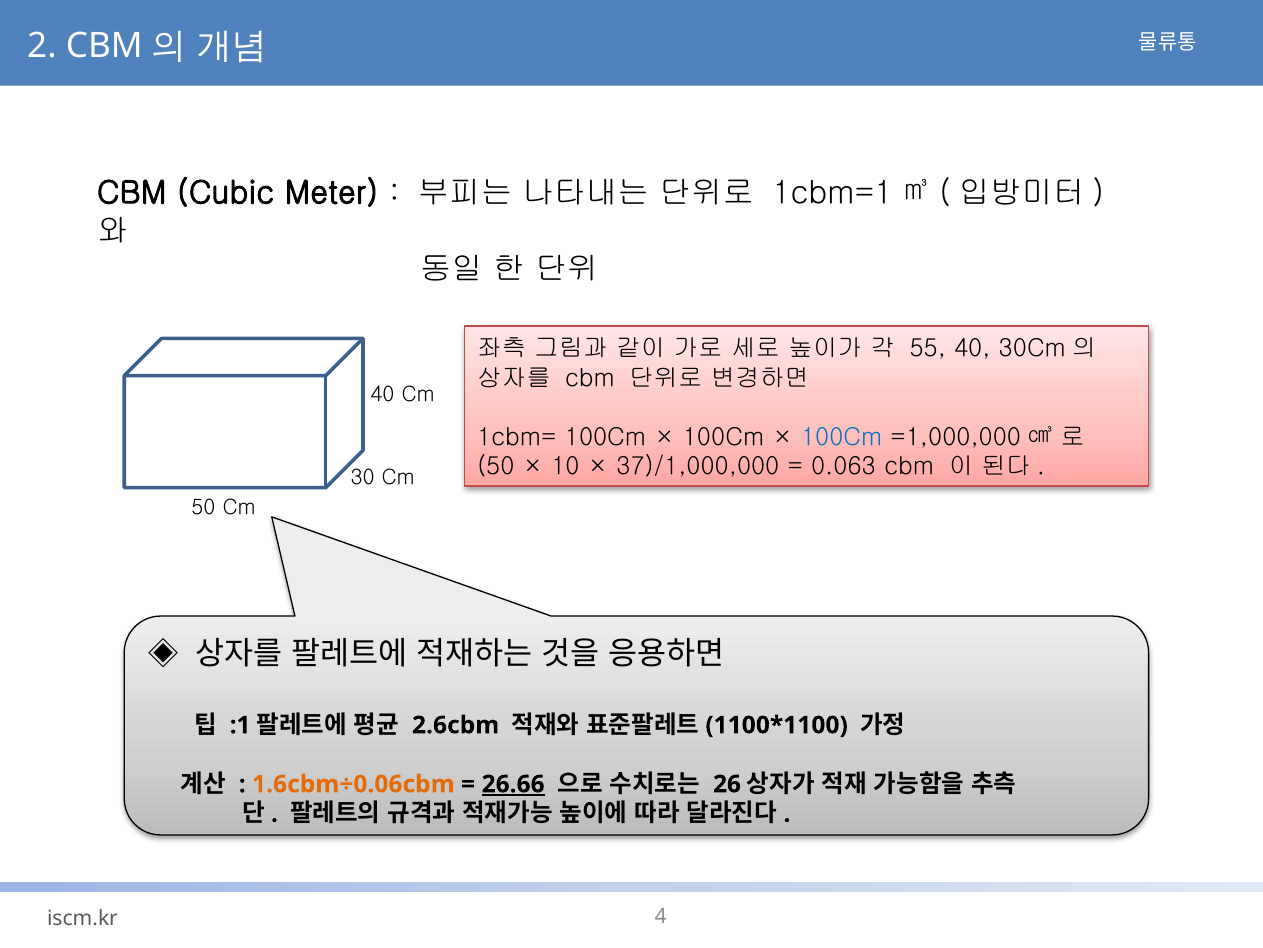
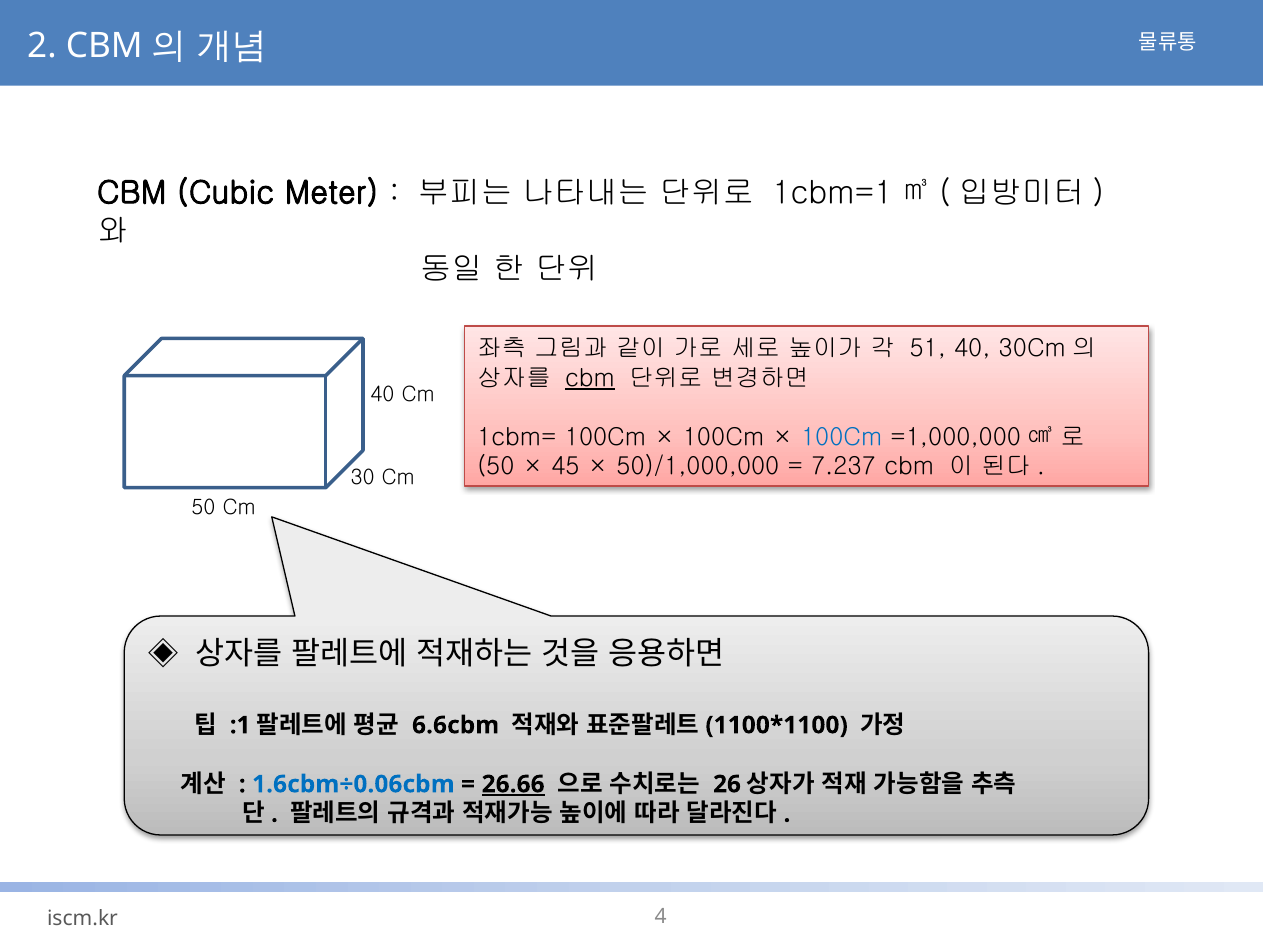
55: 55 -> 51 (928, 349)
cbm underline: none -> present (590, 378)
10: 10 -> 45 (565, 466)
37)/1,000,000: 37)/1,000,000 -> 50)/1,000,000 (698, 466)
0.063: 0.063 -> 7.237 (843, 466)
2.6cbm: 2.6cbm -> 6.6cbm (456, 725)
1.6cbm÷0.06cbm colour: orange -> blue (353, 784)
